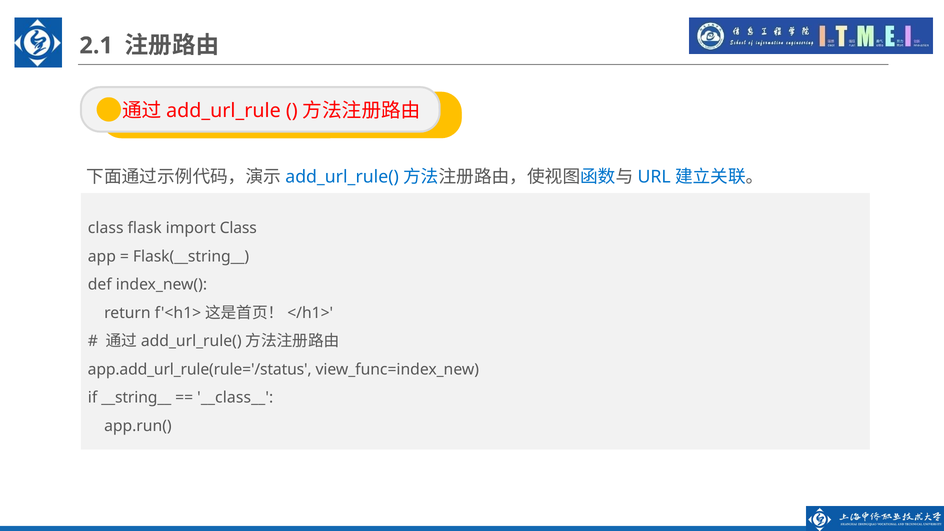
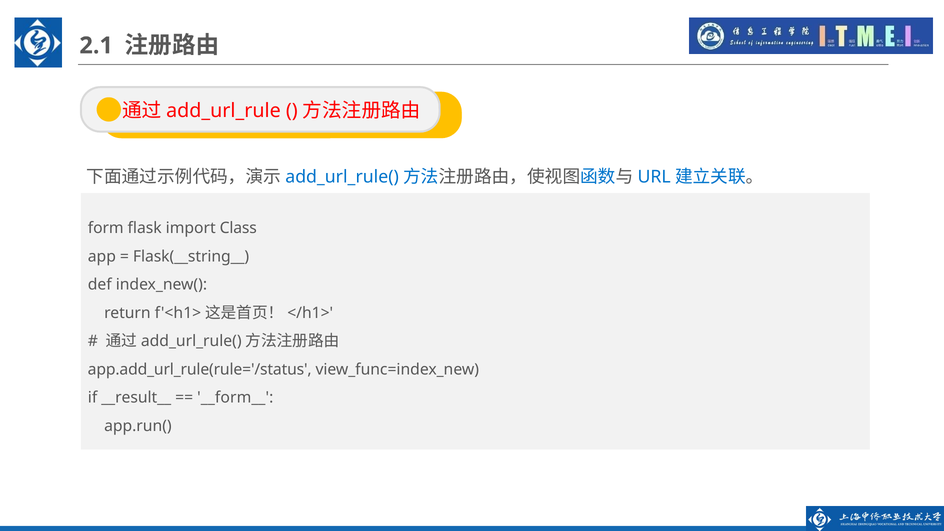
class: class -> form (106, 228)
__string__: __string__ -> __result__ (136, 398)
__class__: __class__ -> __form__ (235, 398)
